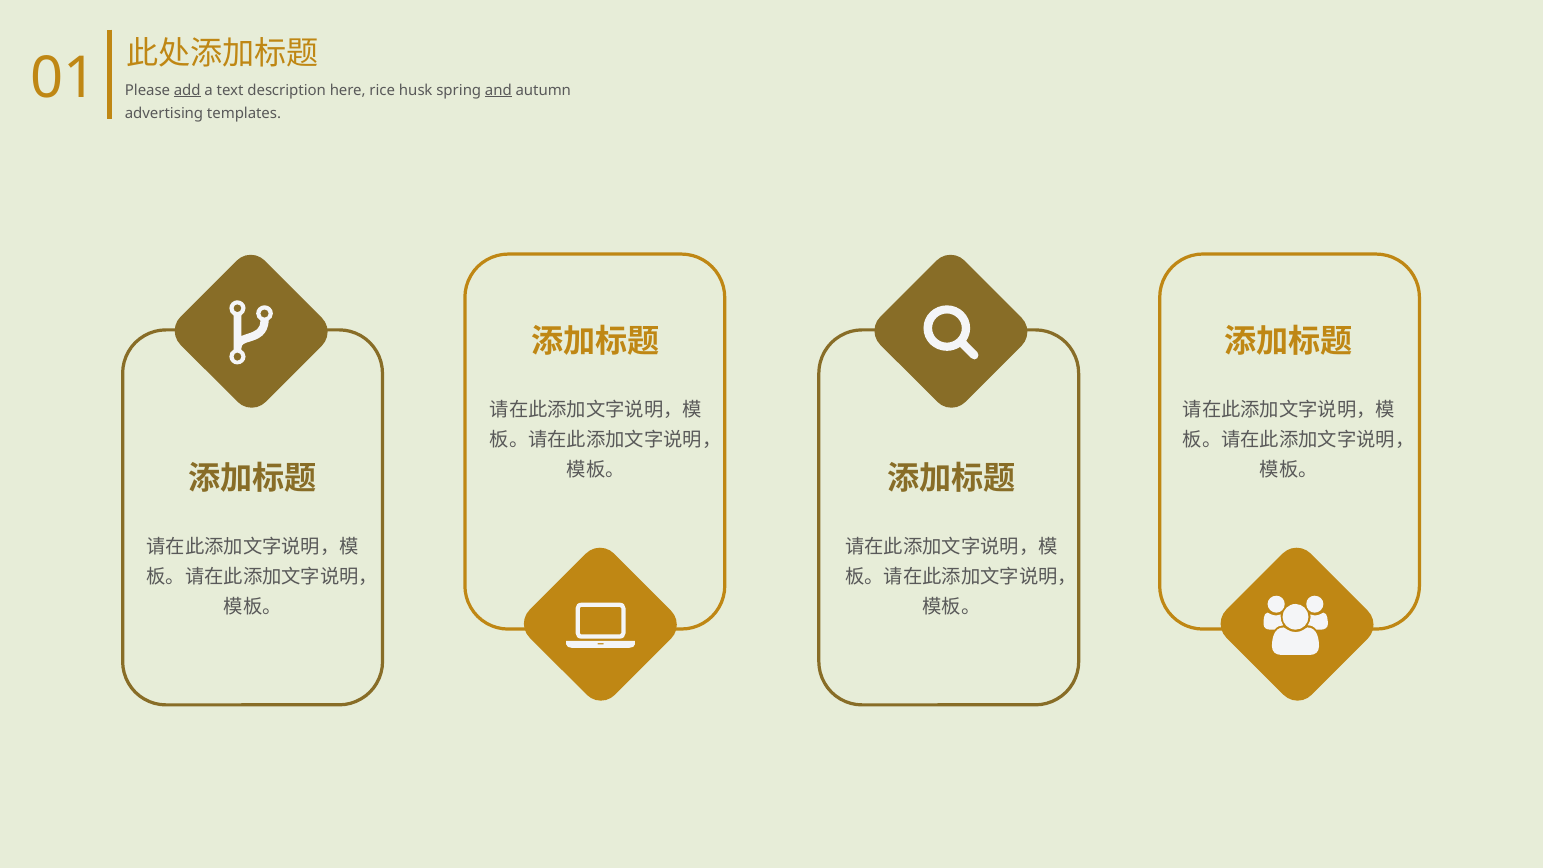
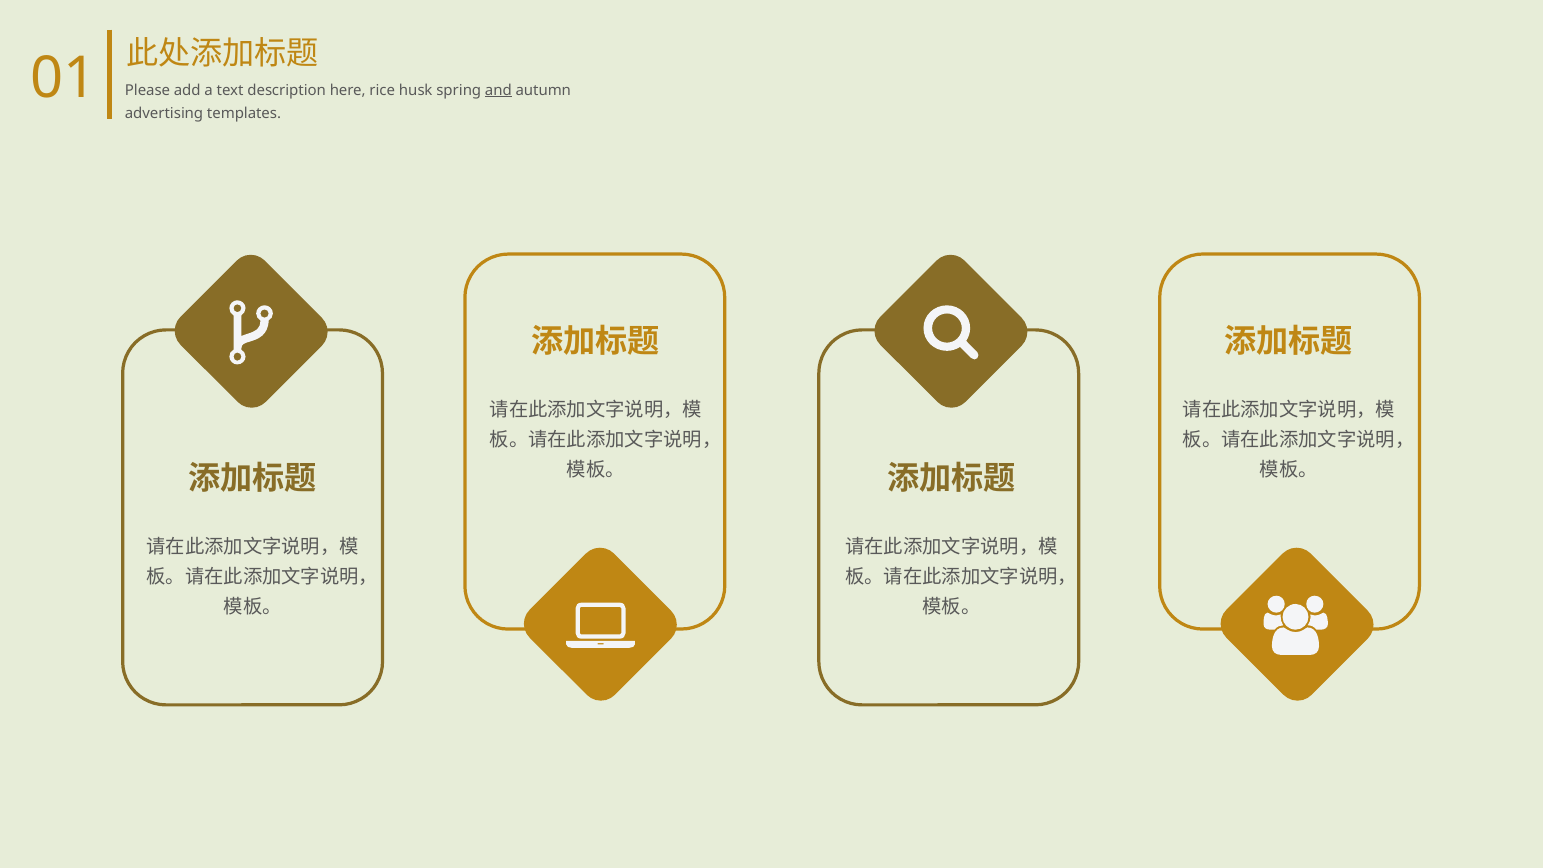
add underline: present -> none (187, 90)
